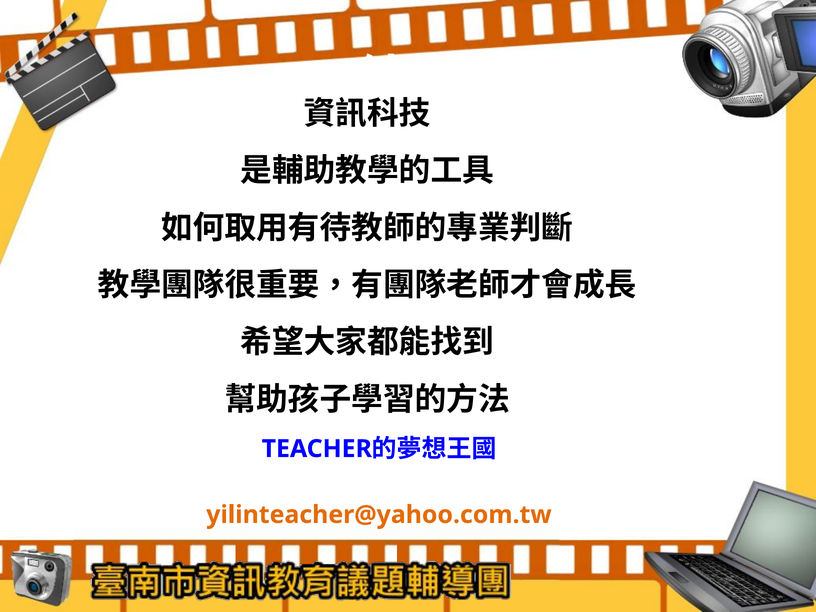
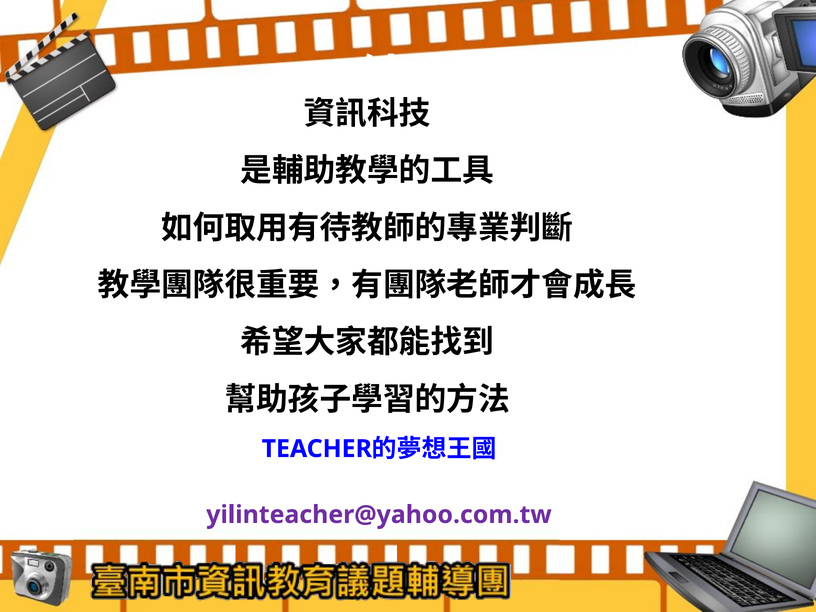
yilinteacher@yahoo.com.tw colour: orange -> purple (379, 515)
